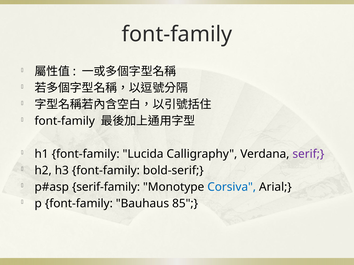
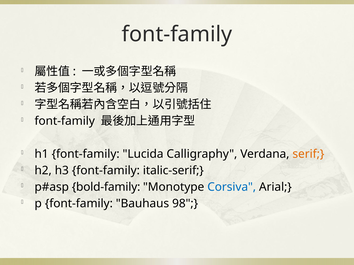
serif colour: purple -> orange (308, 154)
bold-serif: bold-serif -> italic-serif (173, 171)
serif-family: serif-family -> bold-family (106, 187)
85: 85 -> 98 (185, 204)
